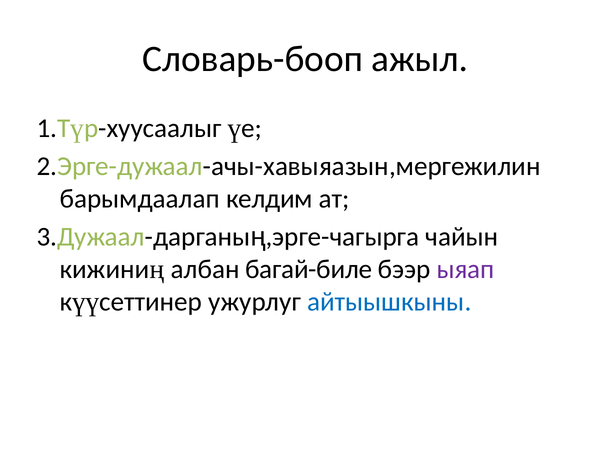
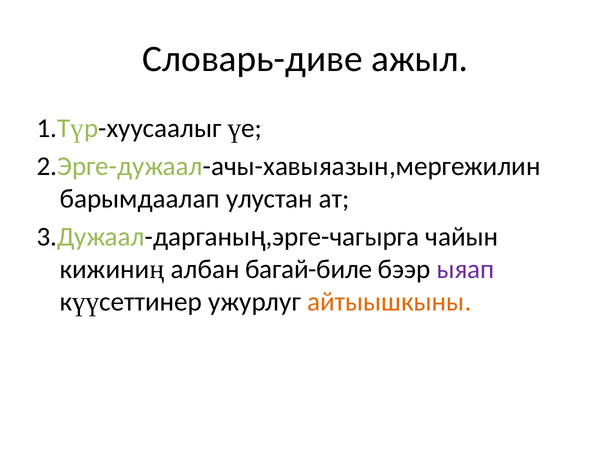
Словарь-бооп: Словарь-бооп -> Словарь-диве (253, 59)
келдим: келдим -> улустан (269, 199)
айтыышкыны colour: blue -> orange (389, 302)
